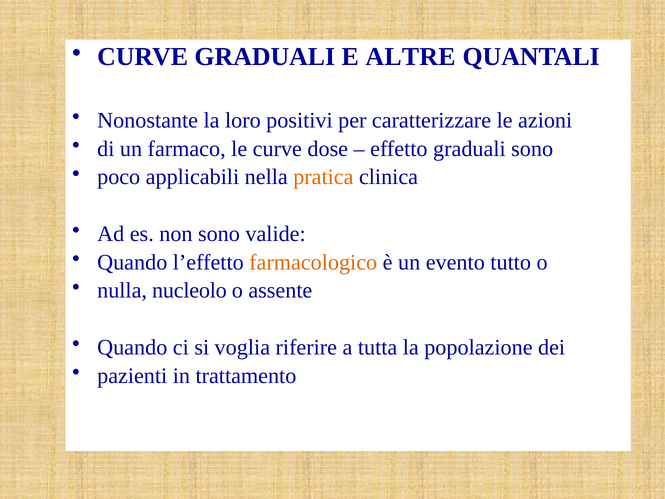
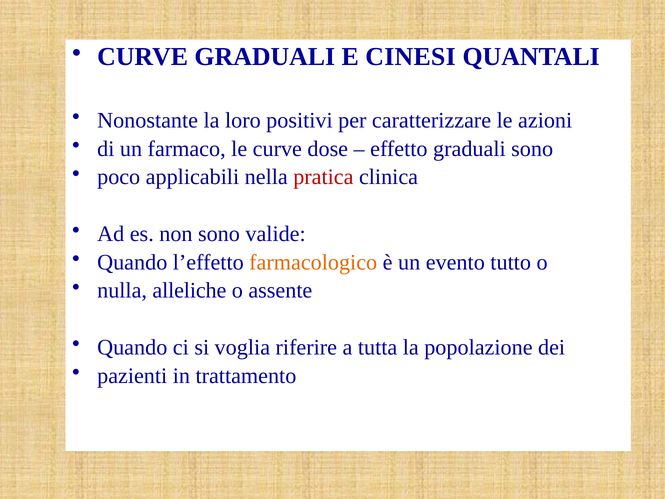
ALTRE: ALTRE -> CINESI (411, 57)
pratica colour: orange -> red (323, 177)
nucleolo: nucleolo -> alleliche (189, 290)
